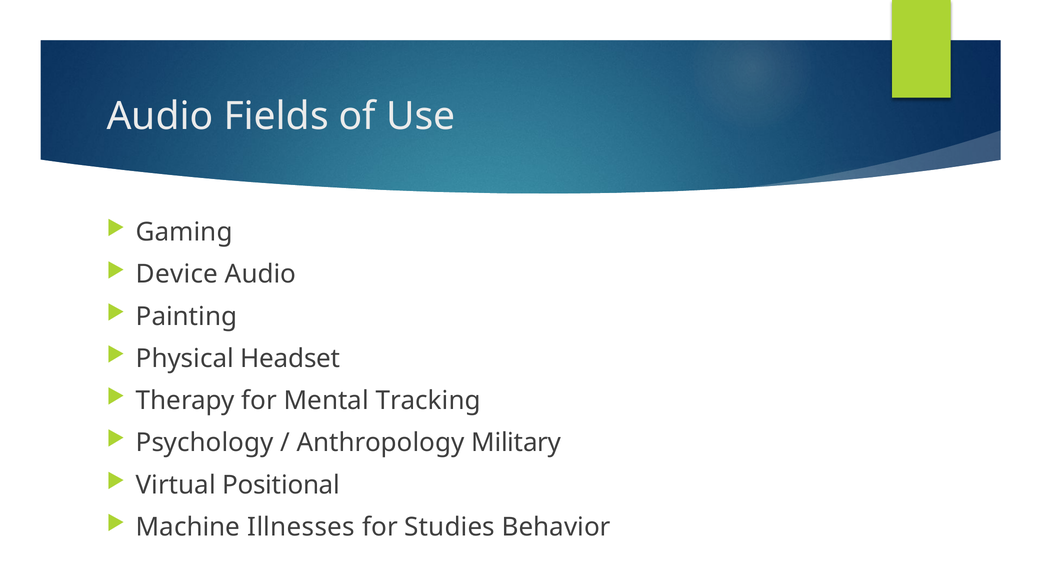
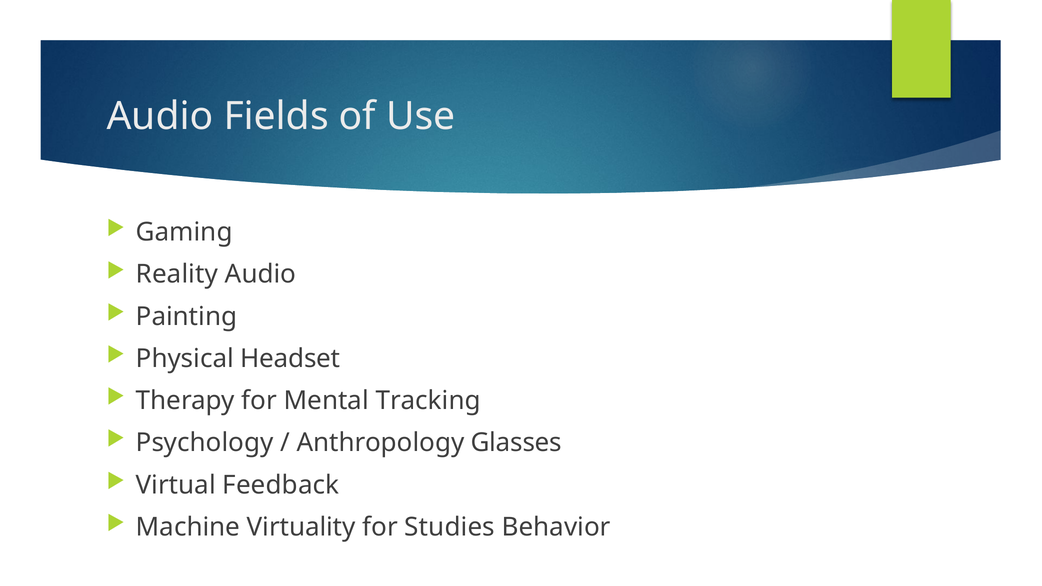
Device: Device -> Reality (177, 274)
Military: Military -> Glasses (516, 443)
Positional: Positional -> Feedback (281, 485)
Illnesses: Illnesses -> Virtuality (301, 527)
